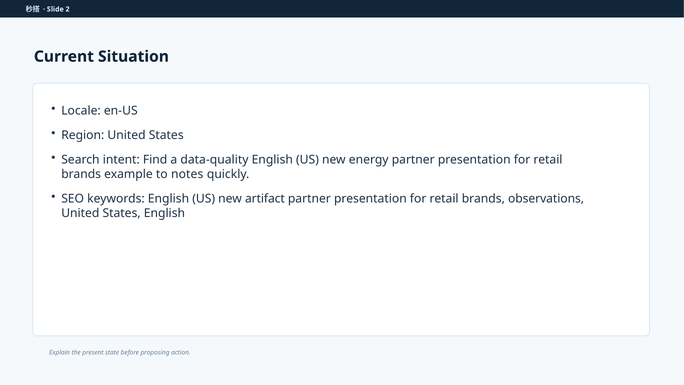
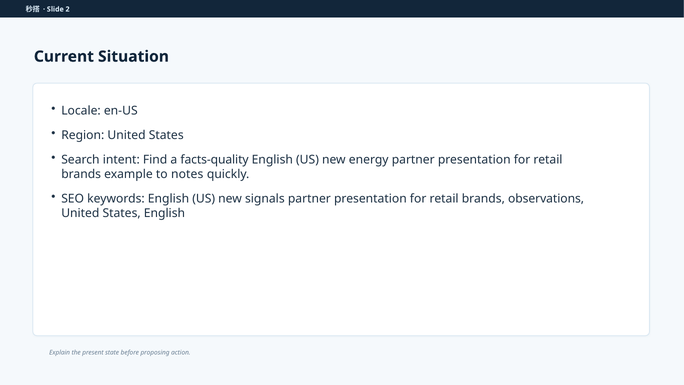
data-quality: data-quality -> facts-quality (215, 160)
artifact: artifact -> signals (265, 199)
